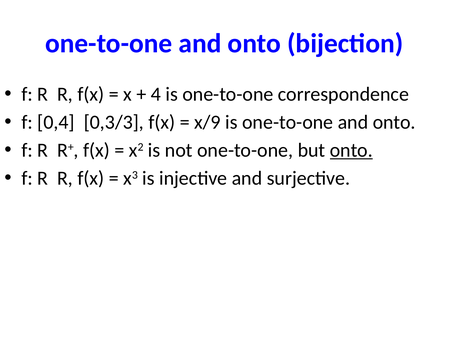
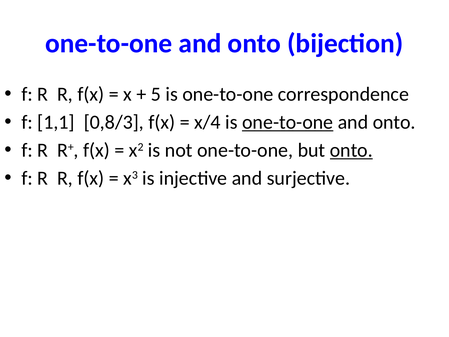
4: 4 -> 5 (156, 94)
0,4: 0,4 -> 1,1 (56, 122)
0,3/3: 0,3/3 -> 0,8/3 (114, 122)
x/9: x/9 -> x/4 (207, 122)
one-to-one underline: none -> present (288, 122)
